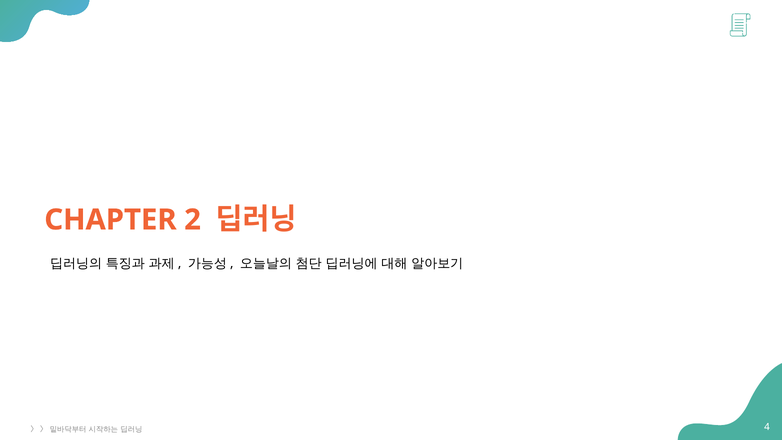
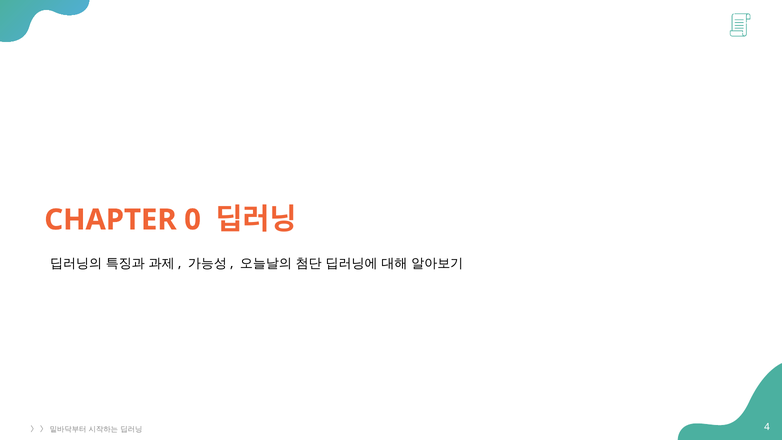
2: 2 -> 0 (193, 220)
